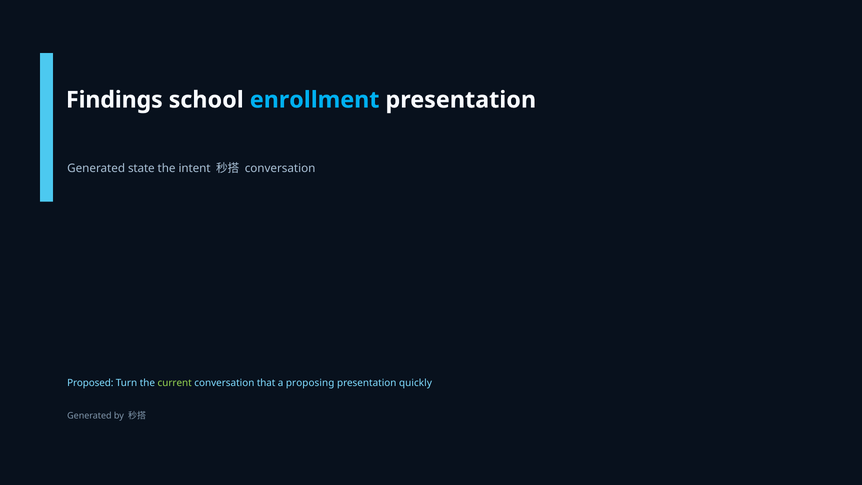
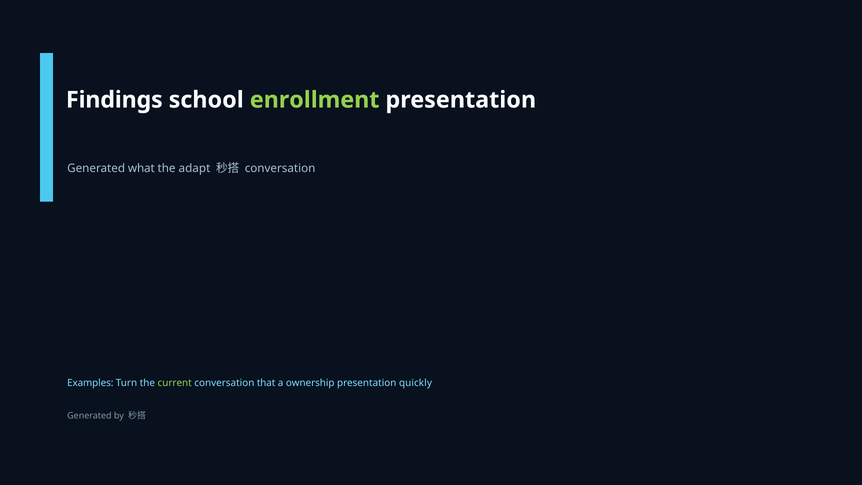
enrollment colour: light blue -> light green (315, 100)
state: state -> what (141, 168)
intent: intent -> adapt (194, 168)
Proposed: Proposed -> Examples (90, 383)
proposing: proposing -> ownership (310, 383)
